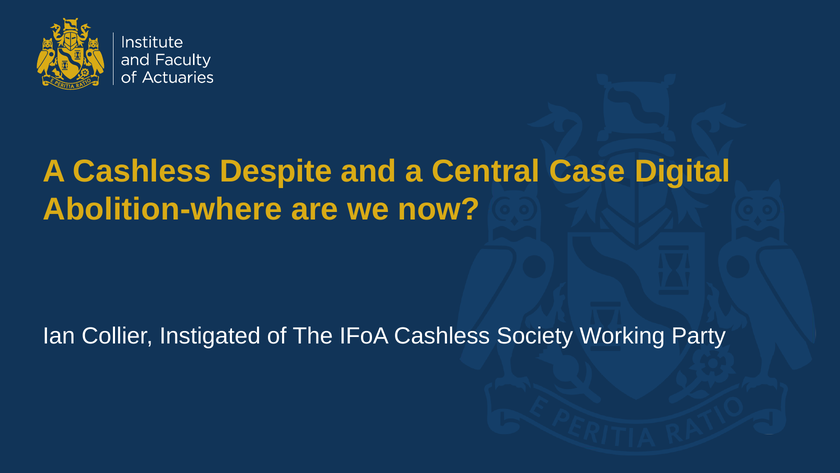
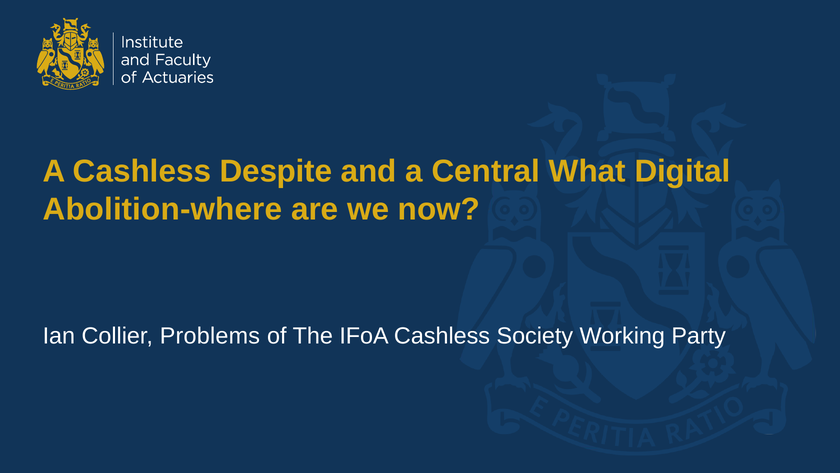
Case: Case -> What (587, 171)
Instigated: Instigated -> Problems (210, 336)
